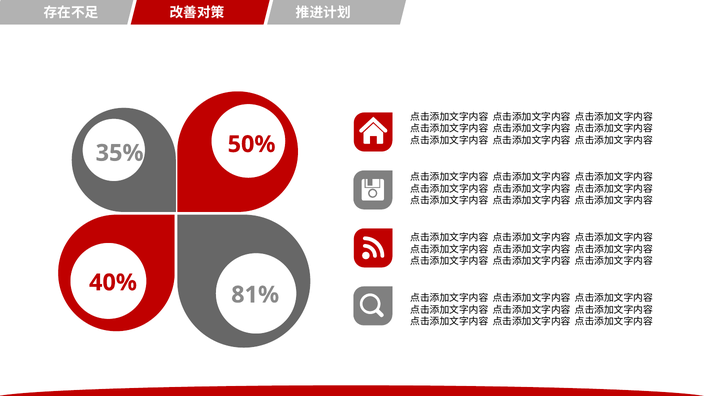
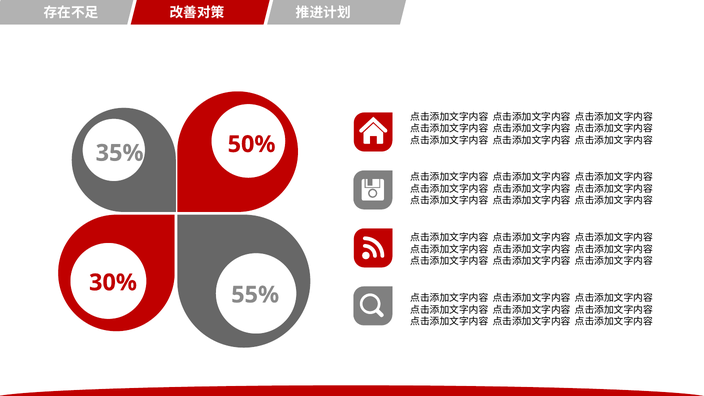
40%: 40% -> 30% (113, 283)
81%: 81% -> 55% (255, 295)
